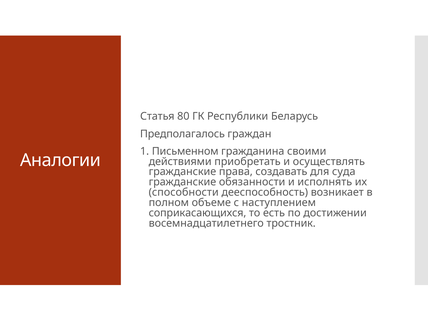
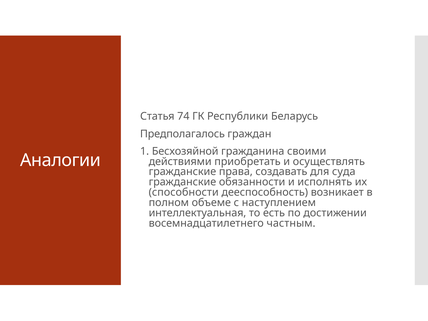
80: 80 -> 74 (183, 116)
Письменном: Письменном -> Бесхозяйной (185, 151)
соприкасающихся: соприкасающихся -> интеллектуальная (197, 213)
тростник: тростник -> частным (291, 223)
